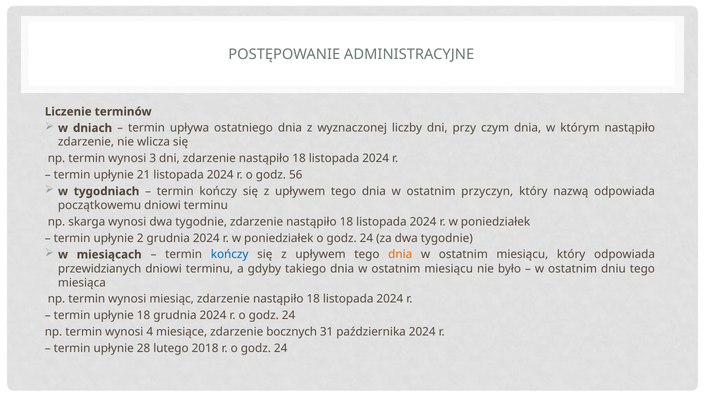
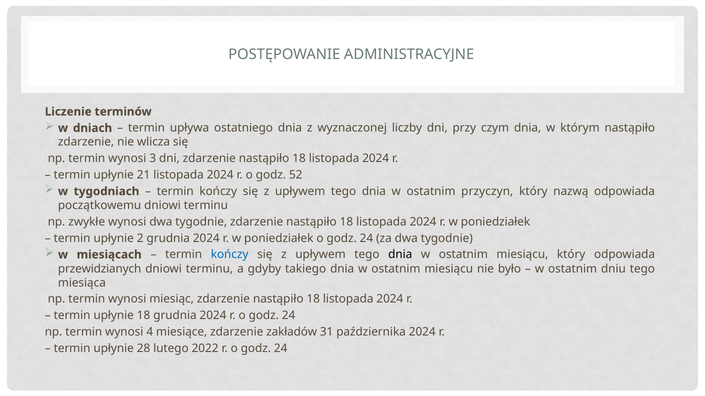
56: 56 -> 52 (296, 175)
skarga: skarga -> zwykłe (87, 222)
dnia colour: orange -> black (400, 255)
bocznych: bocznych -> zakładów (292, 332)
2018: 2018 -> 2022 (205, 349)
